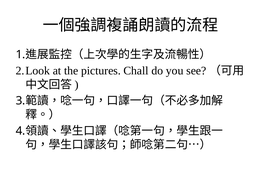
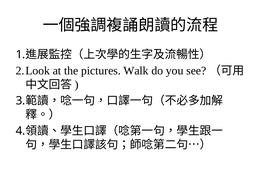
Chall: Chall -> Walk (136, 71)
